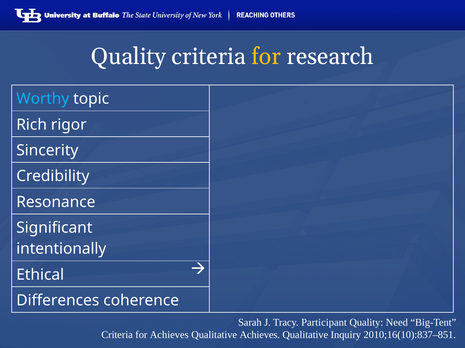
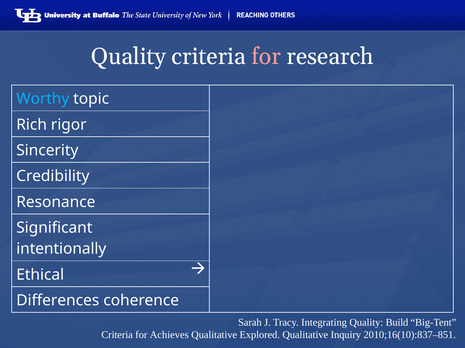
for colour: yellow -> pink (266, 57)
Participant: Participant -> Integrating (324, 323)
Need: Need -> Build (397, 323)
Qualitative Achieves: Achieves -> Explored (260, 335)
